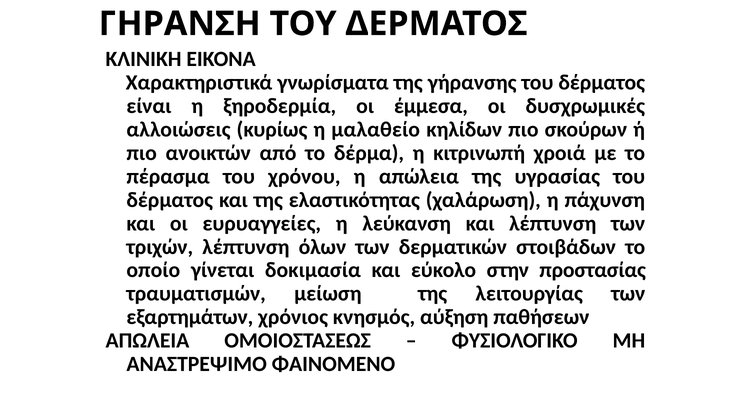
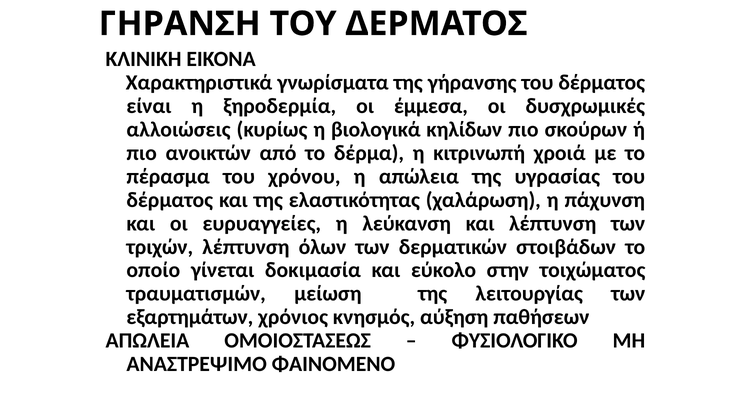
μαλαθείο: μαλαθείο -> βιολογικά (376, 129)
προστασίας: προστασίας -> τοιχώματος (592, 270)
